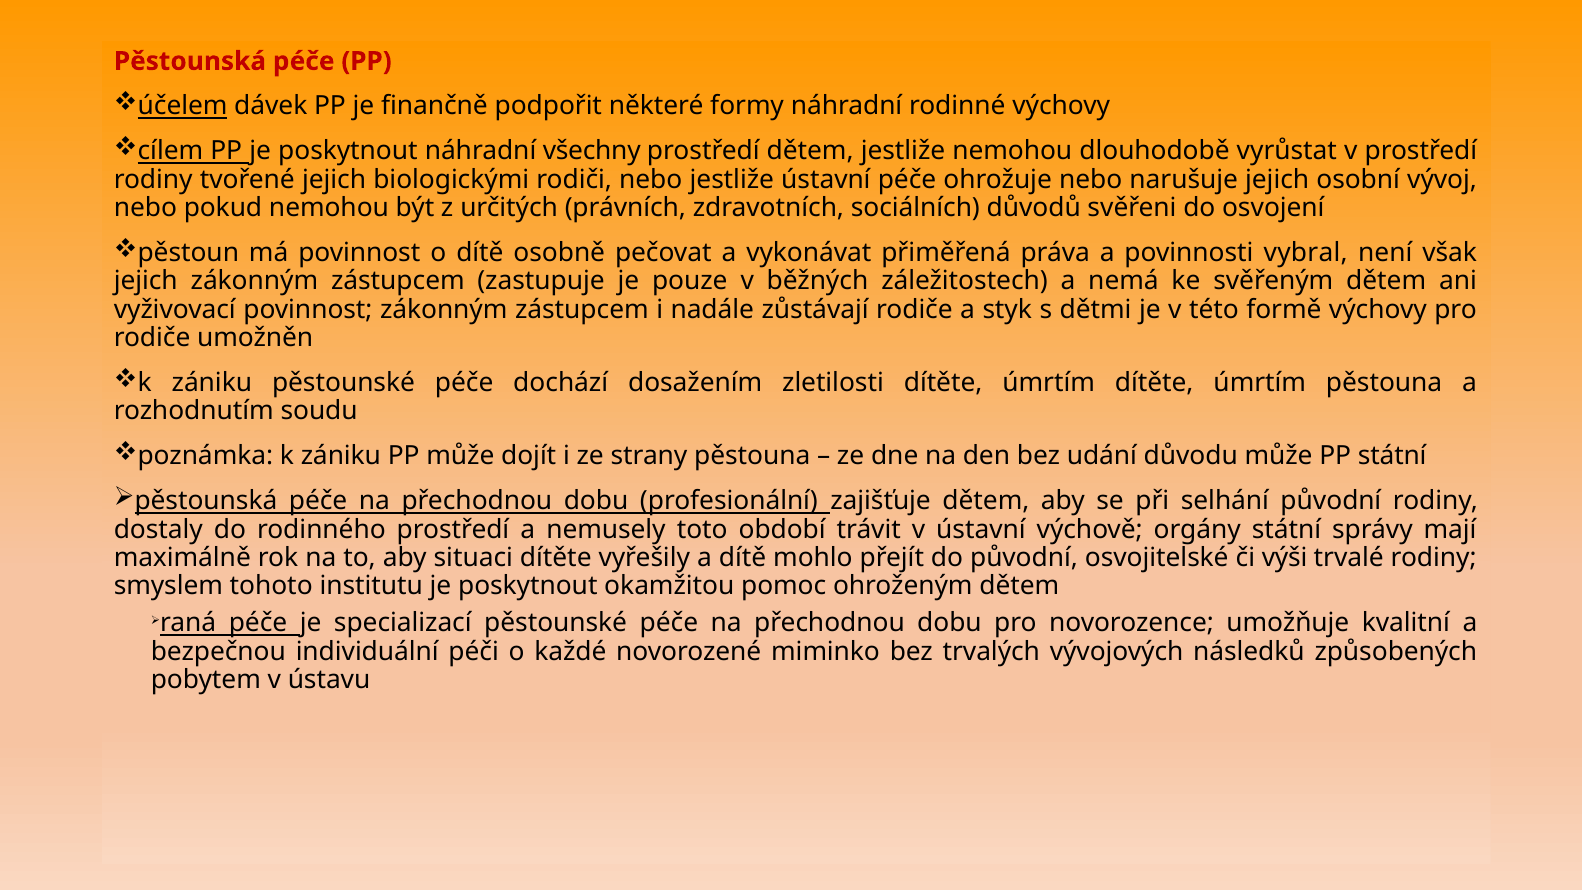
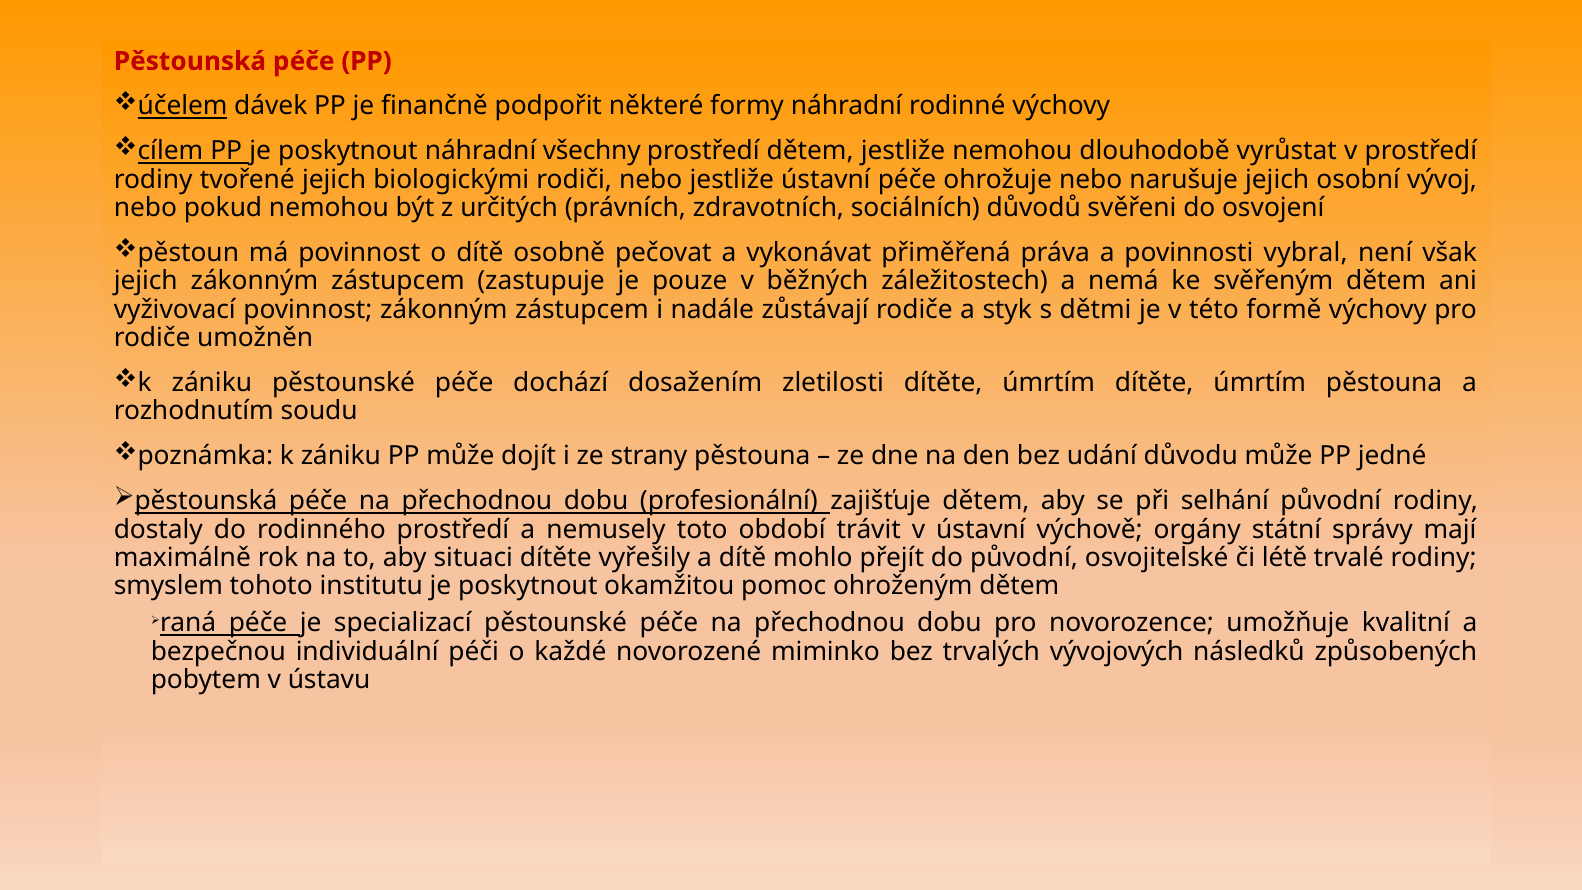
PP státní: státní -> jedné (1392, 456)
výši: výši -> létě (1285, 558)
